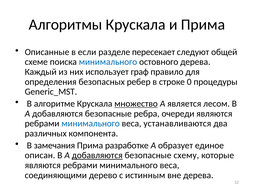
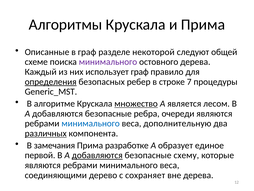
в если: если -> граф (87, 52)
пересекает: пересекает -> некоторой (153, 52)
минимального colour: blue -> purple (108, 62)
определения underline: none -> present (51, 82)
0: 0 -> 7 (189, 82)
устанавливаются: устанавливаются -> дополнительную (177, 123)
различных underline: none -> present (46, 133)
описан: описан -> первой (40, 155)
истинным: истинным -> сохраняет (145, 175)
